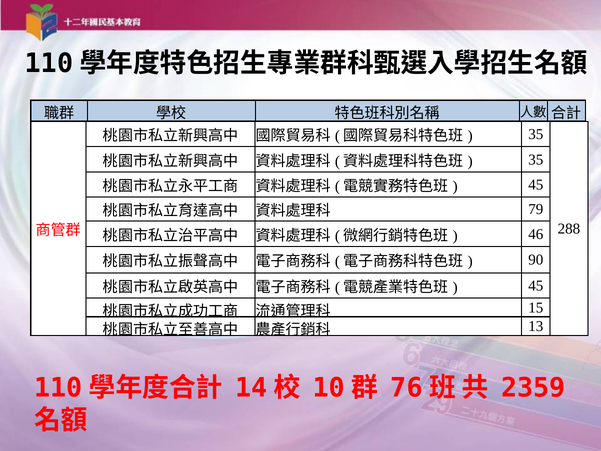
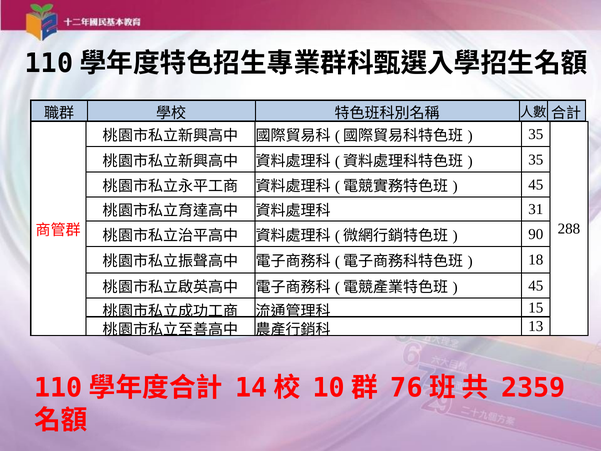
79: 79 -> 31 (536, 209)
46: 46 -> 90 (536, 234)
90: 90 -> 18 (536, 260)
